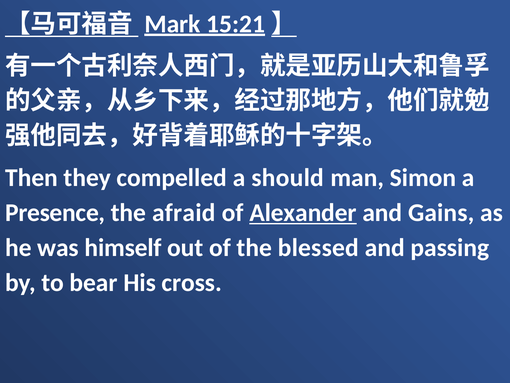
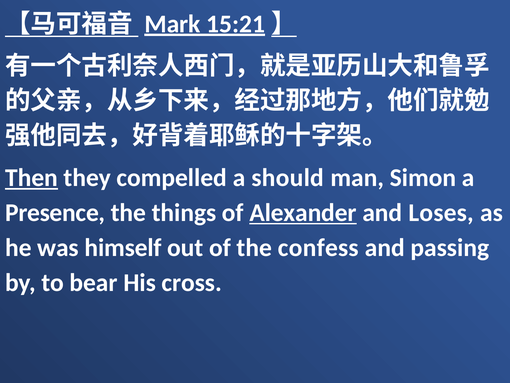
Then underline: none -> present (31, 178)
afraid: afraid -> things (184, 212)
Gains: Gains -> Loses (441, 212)
blessed: blessed -> confess (318, 247)
